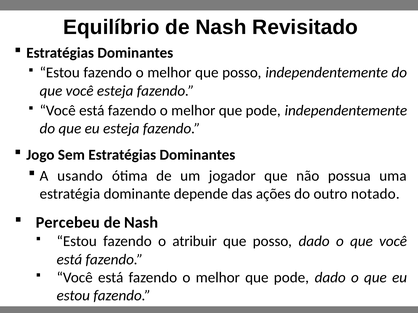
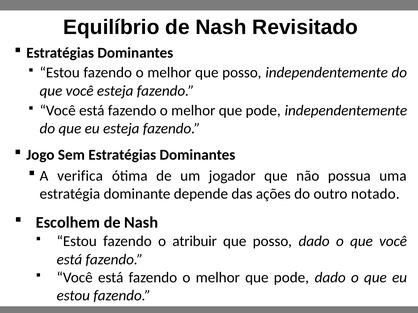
usando: usando -> verifica (80, 176)
Percebeu: Percebeu -> Escolhem (68, 223)
